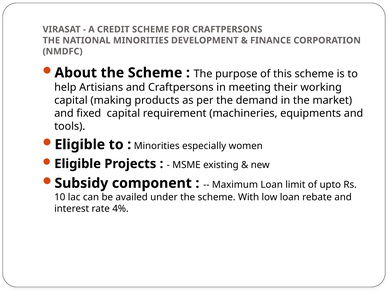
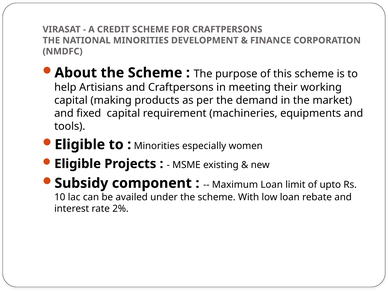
4%: 4% -> 2% (120, 209)
